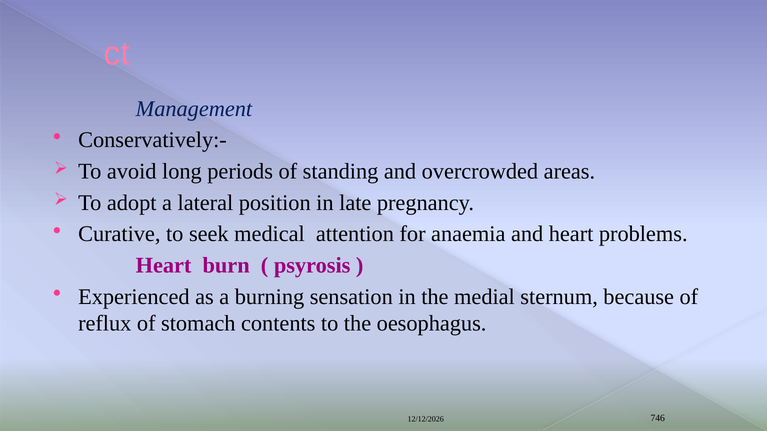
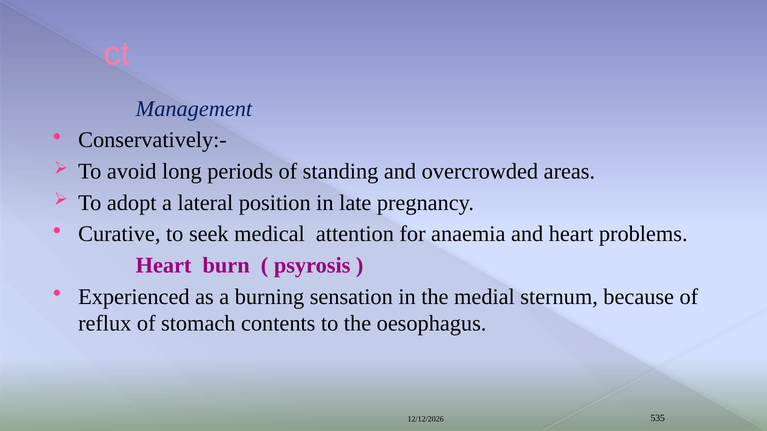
746: 746 -> 535 (658, 419)
